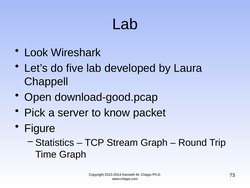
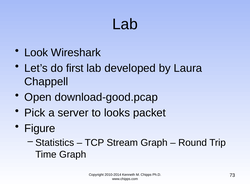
five: five -> first (75, 68)
know: know -> looks (117, 112)
